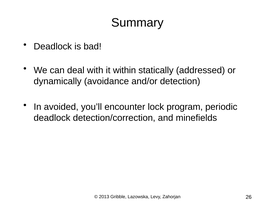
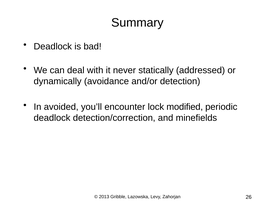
within: within -> never (124, 70)
program: program -> modified (185, 107)
